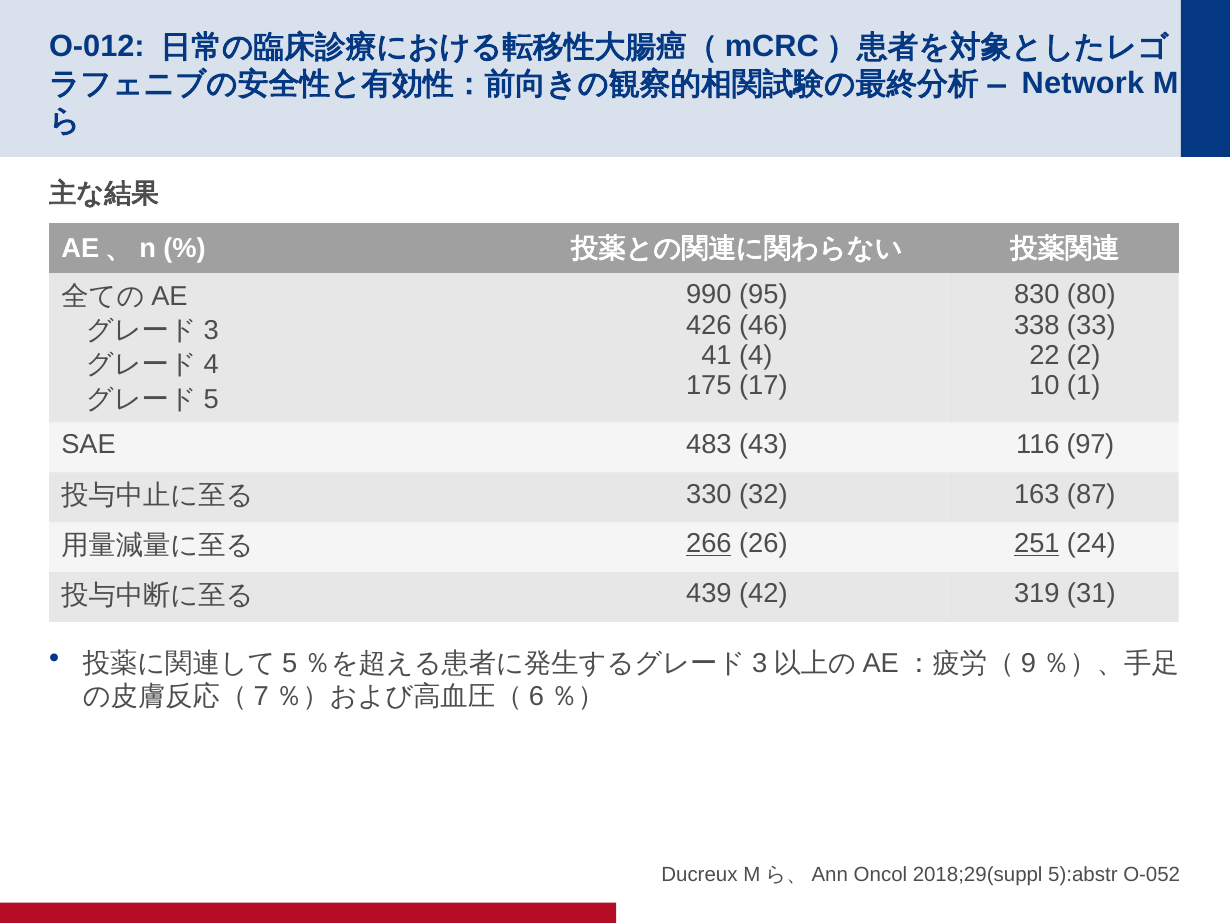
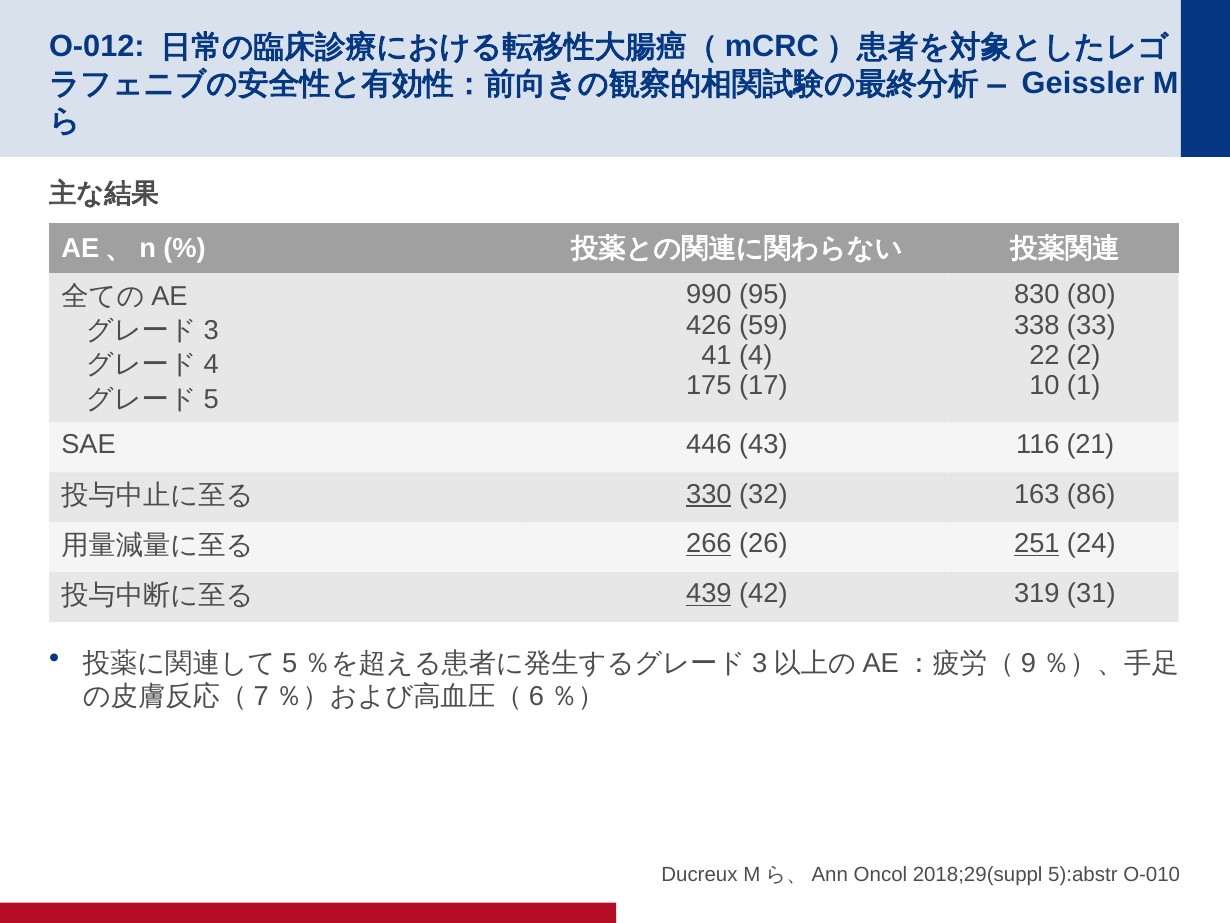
Network: Network -> Geissler (1083, 84)
46: 46 -> 59 (763, 325)
483: 483 -> 446 (709, 444)
97: 97 -> 21 (1090, 444)
330 underline: none -> present (709, 494)
87: 87 -> 86 (1091, 494)
439 underline: none -> present (709, 593)
O-052: O-052 -> O-010 (1152, 875)
